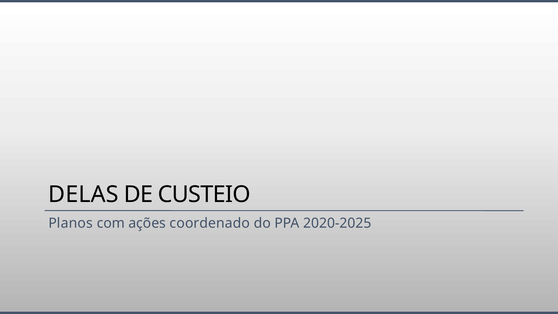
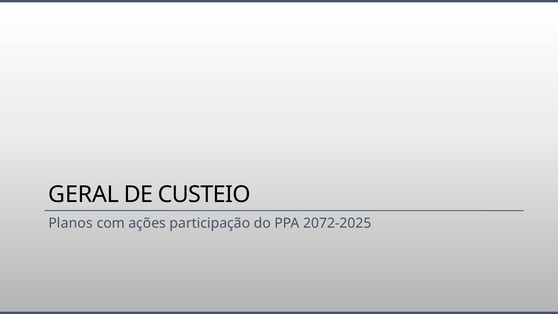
DELAS: DELAS -> GERAL (84, 194)
coordenado: coordenado -> participação (210, 223)
2020-2025: 2020-2025 -> 2072-2025 (337, 223)
